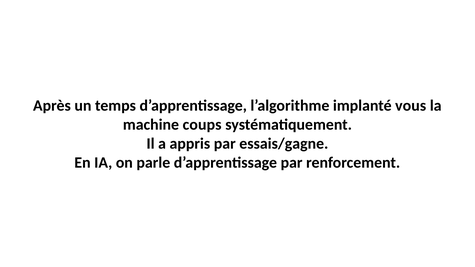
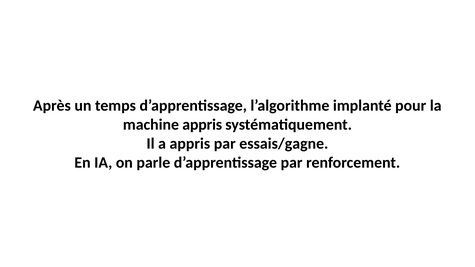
vous: vous -> pour (411, 106)
machine coups: coups -> appris (202, 125)
